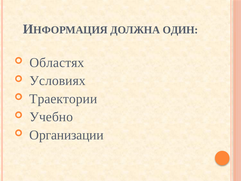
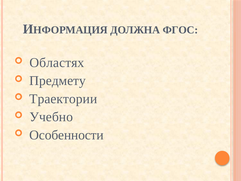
ОДИН: ОДИН -> ФГОС (180, 30)
Условиях: Условиях -> Предмету (58, 81)
Организации: Организации -> Особенности (67, 135)
